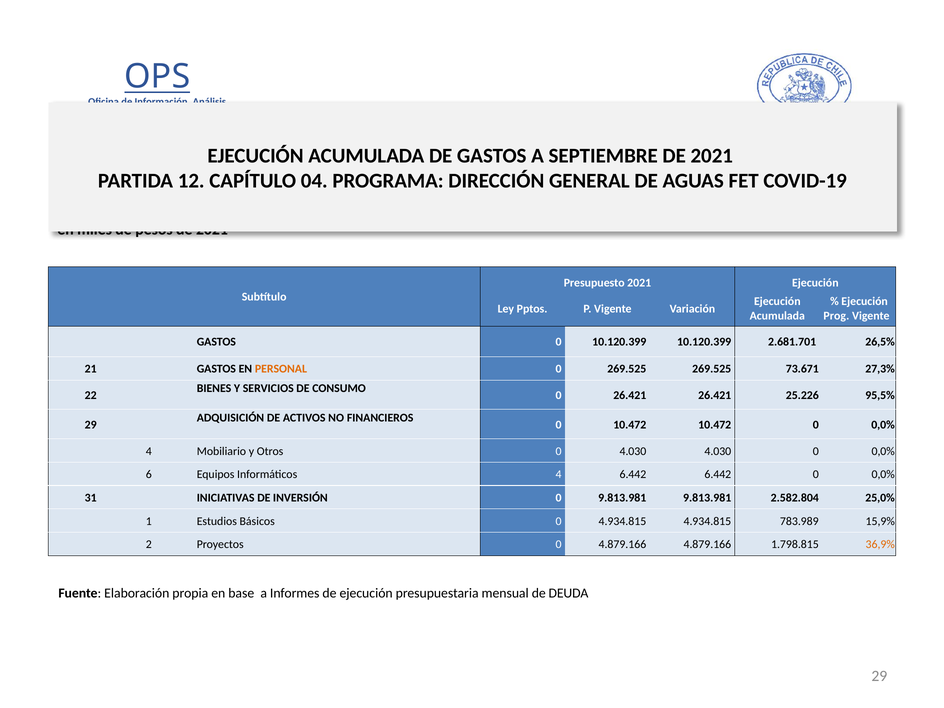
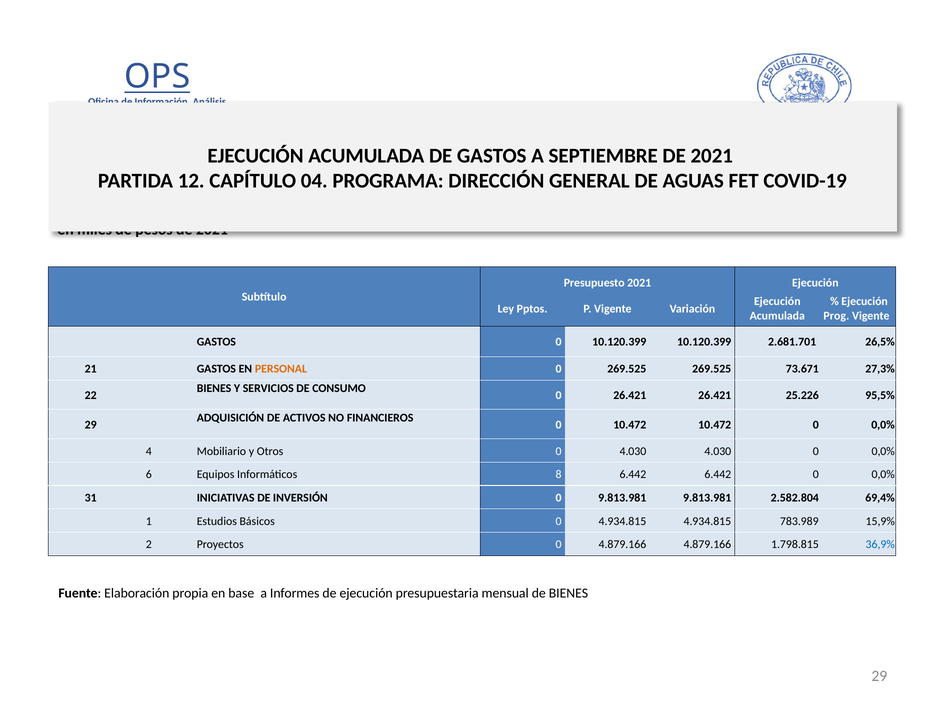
Informáticos 4: 4 -> 8 (559, 474)
25,0%: 25,0% -> 69,4% (880, 498)
36,9% colour: orange -> blue (880, 544)
de DEUDA: DEUDA -> BIENES (568, 593)
